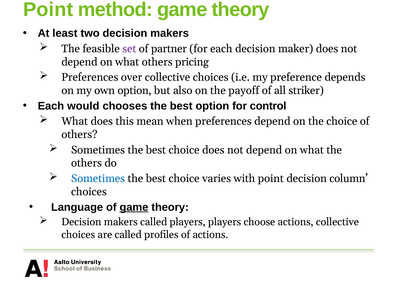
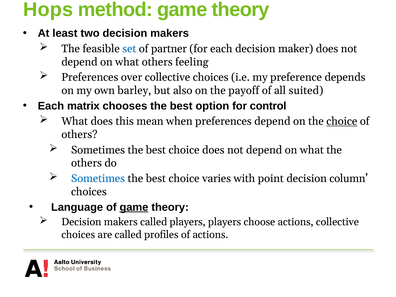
Point: Point -> Hops (48, 10)
set colour: purple -> blue (129, 49)
pricing: pricing -> feeling (192, 62)
own option: option -> barley (134, 90)
striker: striker -> suited (306, 90)
would: would -> matrix (83, 106)
choice underline: none -> present (342, 121)
